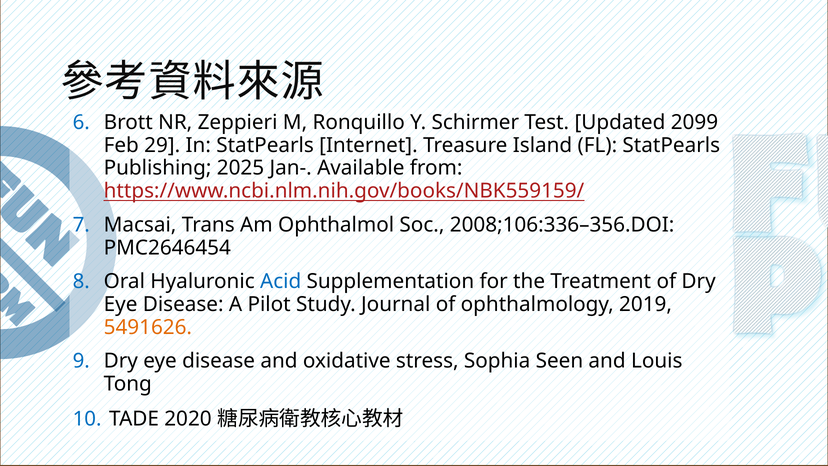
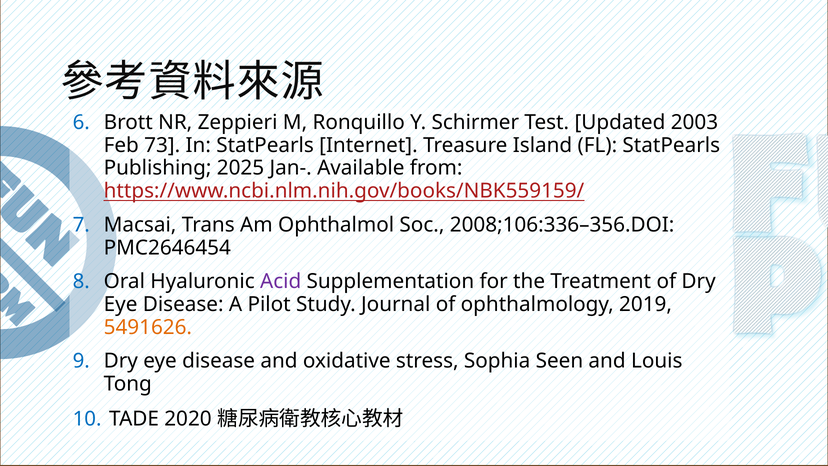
2099: 2099 -> 2003 (694, 122)
29: 29 -> 73 (162, 145)
Acid colour: blue -> purple (281, 281)
